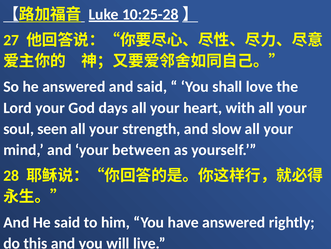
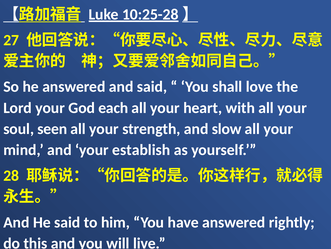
days: days -> each (113, 108)
between: between -> establish (141, 150)
